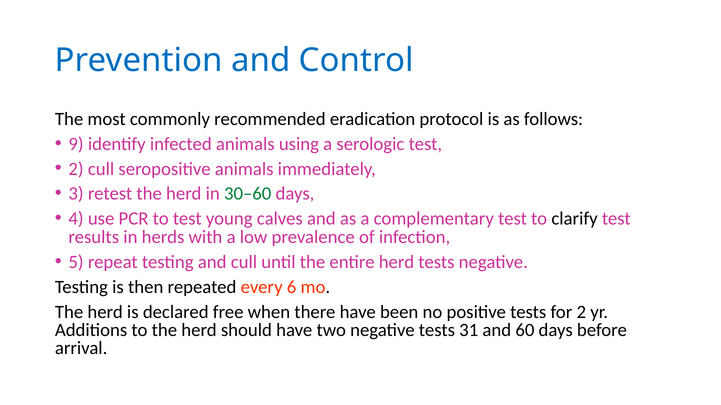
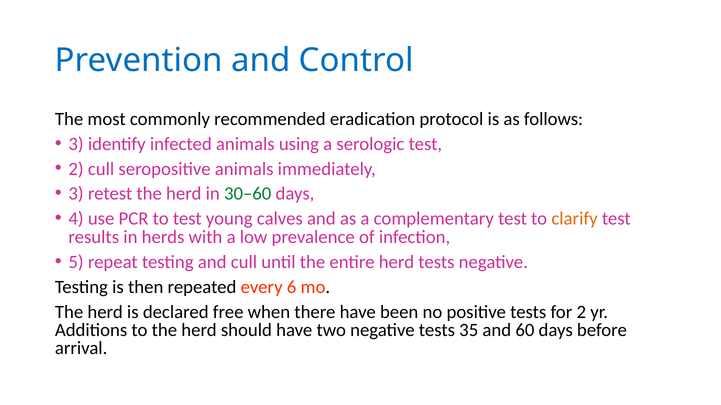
9: 9 -> 3 (76, 144)
clarify colour: black -> orange (575, 219)
31: 31 -> 35 (469, 331)
